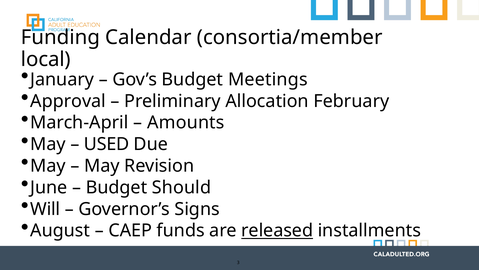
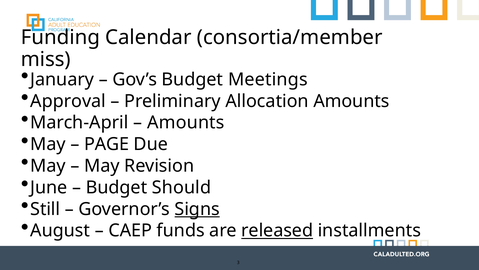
local: local -> miss (46, 59)
Allocation February: February -> Amounts (351, 101)
USED: USED -> PAGE (107, 144)
Will: Will -> Still (45, 209)
Signs underline: none -> present (197, 209)
